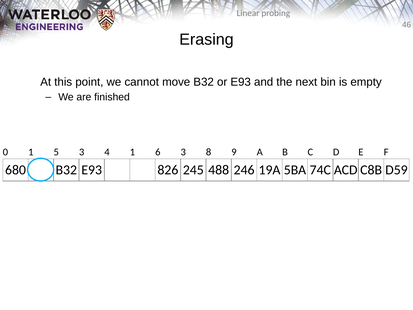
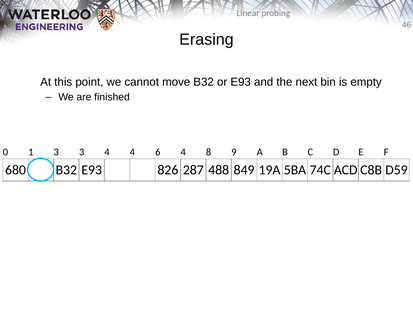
1 5: 5 -> 3 (56, 152)
4 1: 1 -> 4 (132, 152)
6 3: 3 -> 4 (183, 152)
245: 245 -> 287 (193, 170)
246: 246 -> 849 (244, 170)
